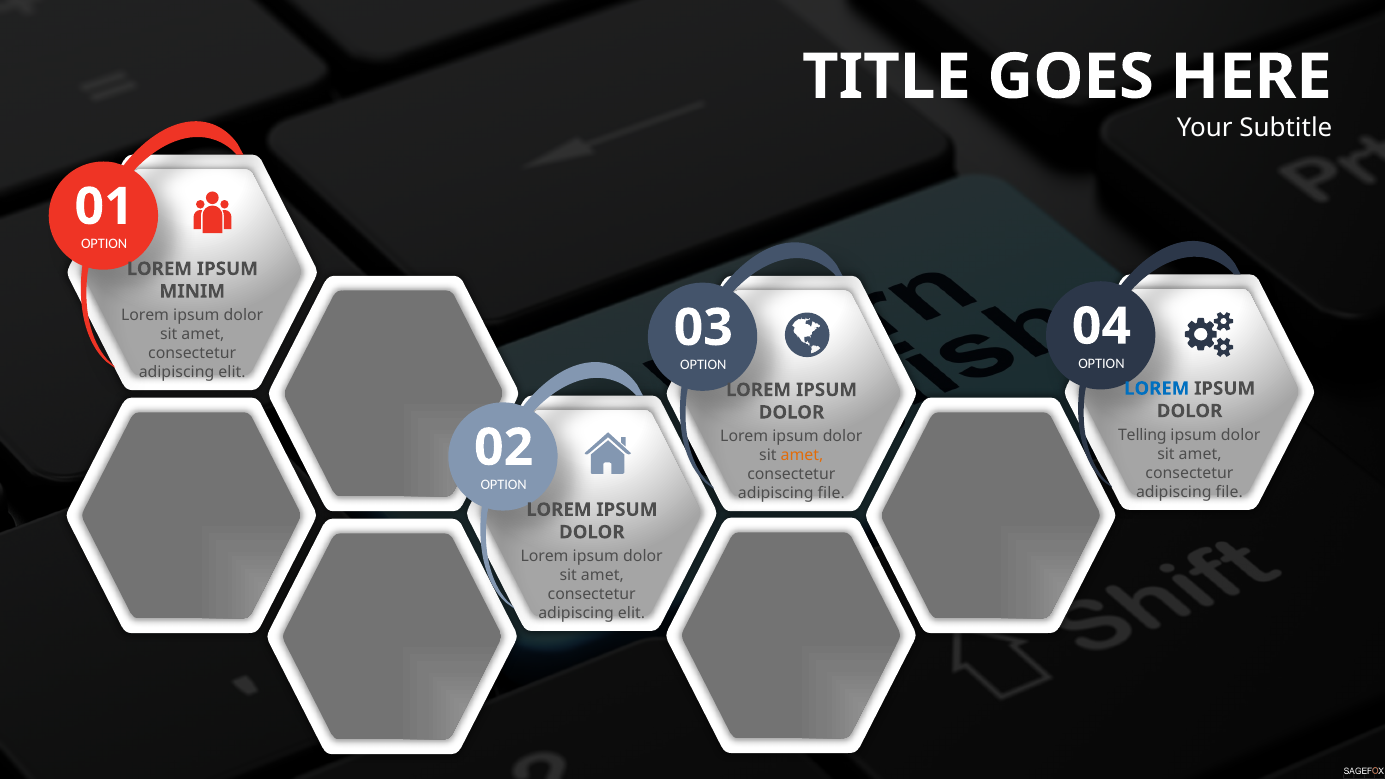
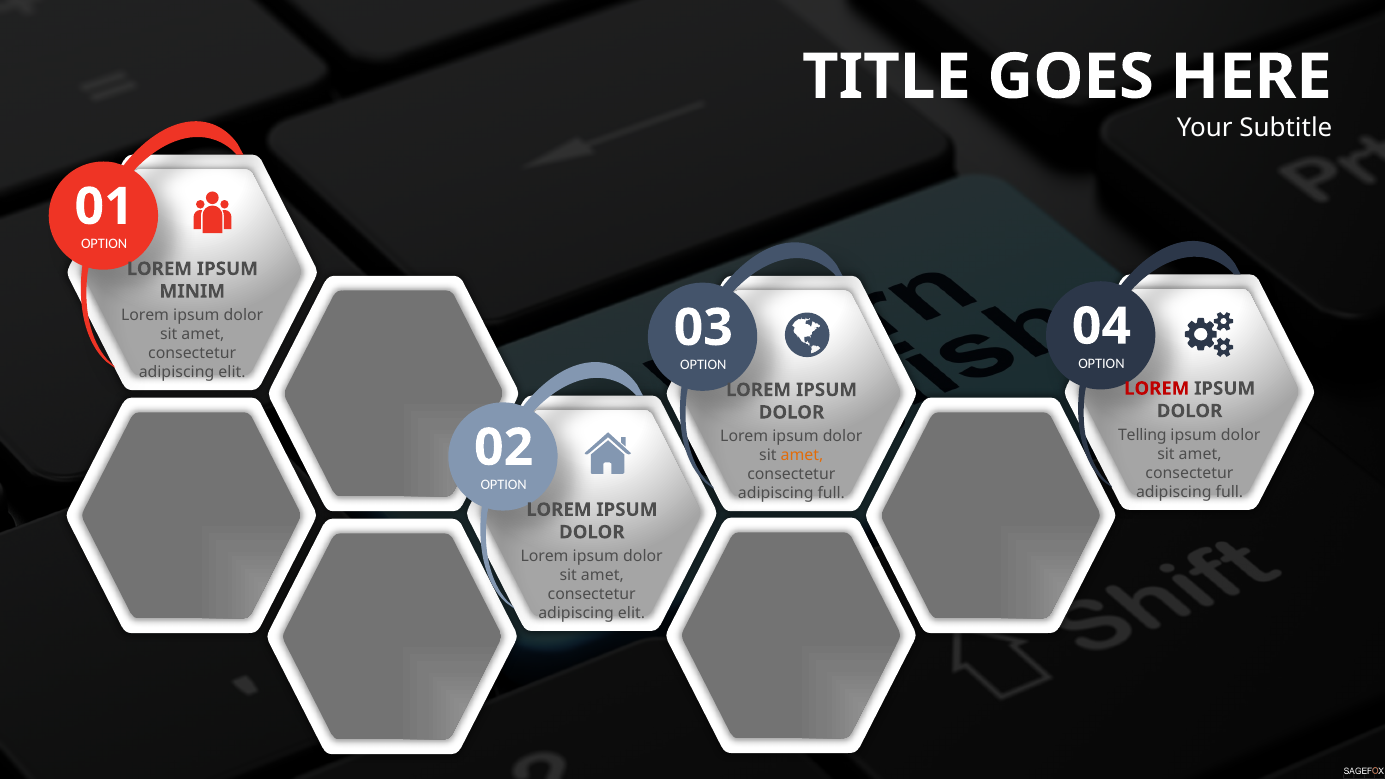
LOREM colour: blue -> red (1157, 389)
file: file -> full (1229, 492)
file: file -> full (831, 493)
